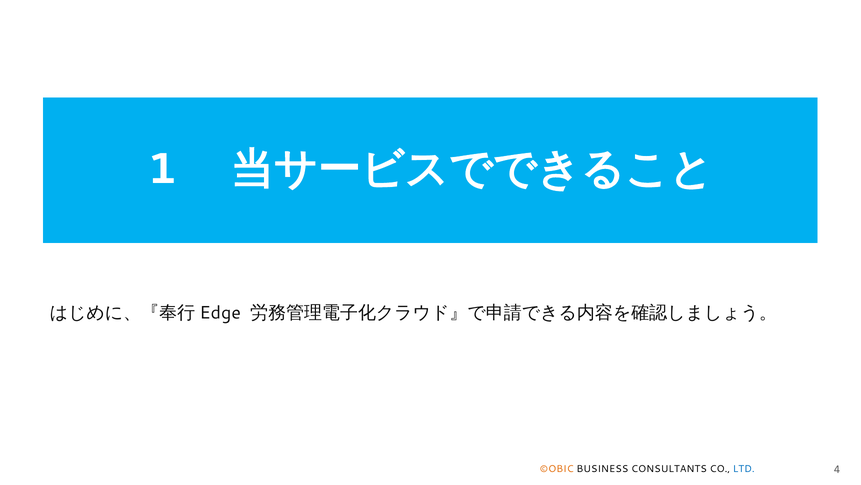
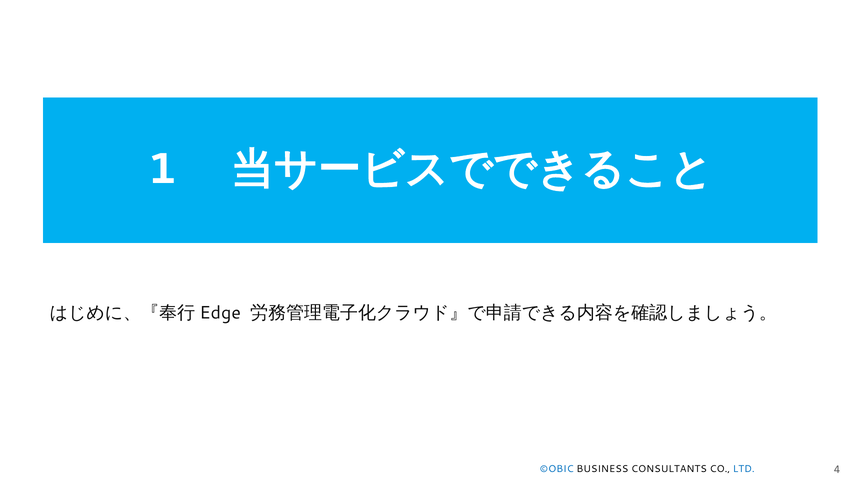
©OBIC colour: orange -> blue (557, 468)
